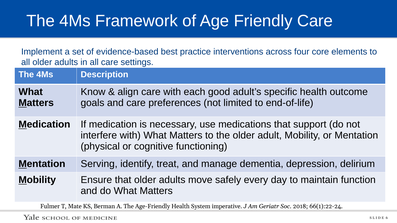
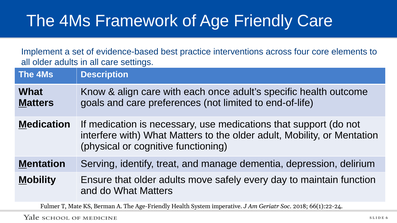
good: good -> once (219, 92)
